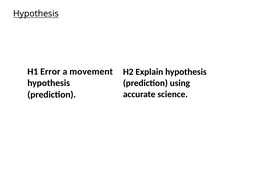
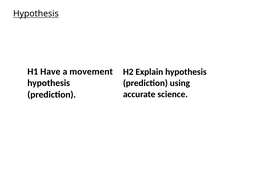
Error: Error -> Have (50, 72)
